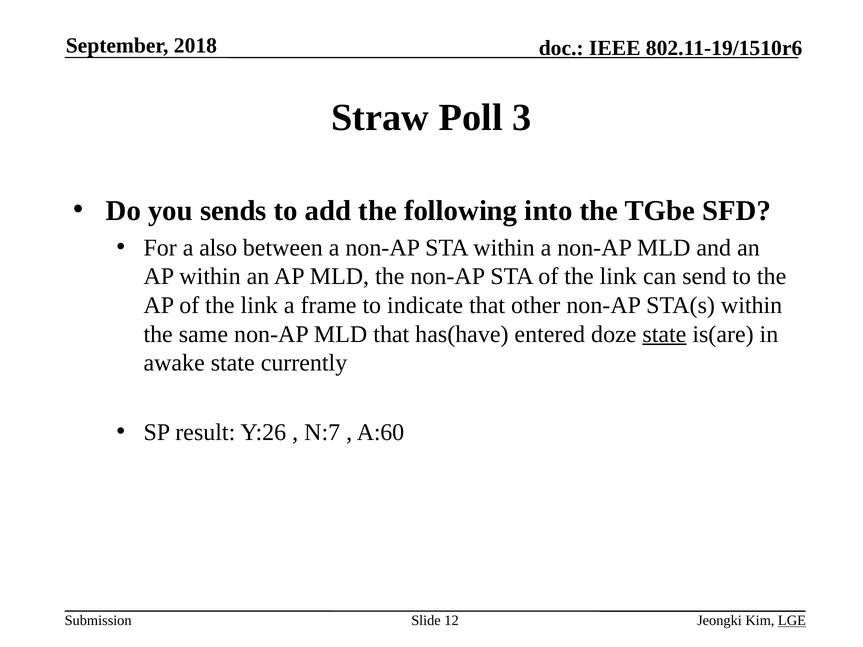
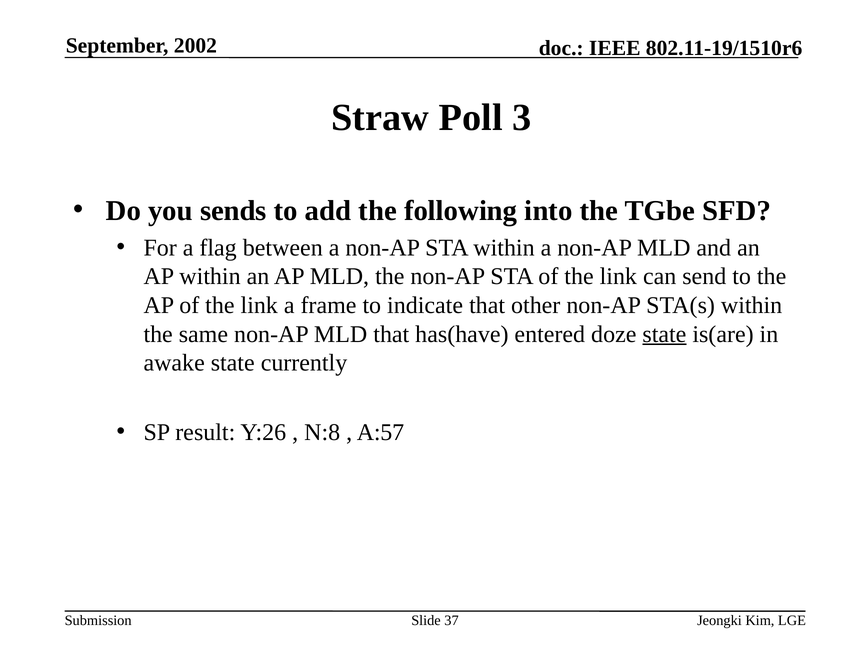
2018: 2018 -> 2002 (195, 46)
also: also -> flag (218, 248)
N:7: N:7 -> N:8 (322, 433)
A:60: A:60 -> A:57 (380, 433)
12: 12 -> 37 (452, 621)
LGE underline: present -> none (792, 621)
